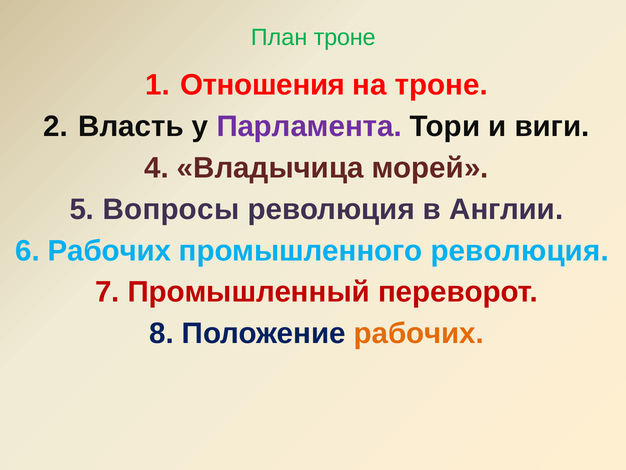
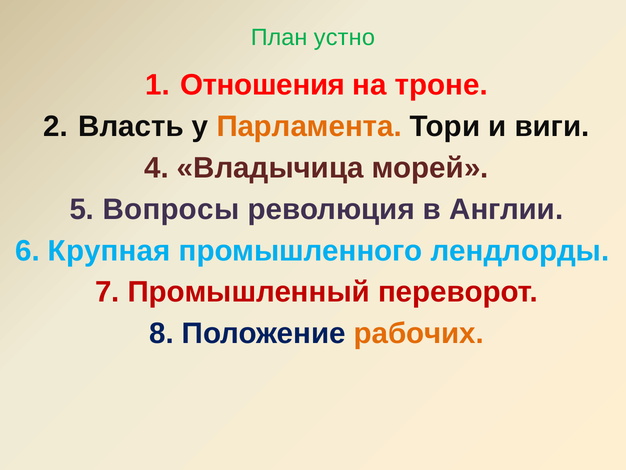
План троне: троне -> устно (344, 38)
Парламента colour: purple -> orange (309, 126)
6 Рабочих: Рабочих -> Крупная (109, 251)
промышленного революция: революция -> лендлорды (520, 251)
